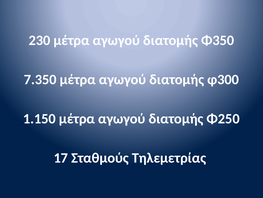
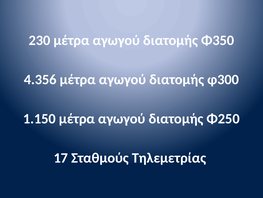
7.350: 7.350 -> 4.356 (40, 79)
